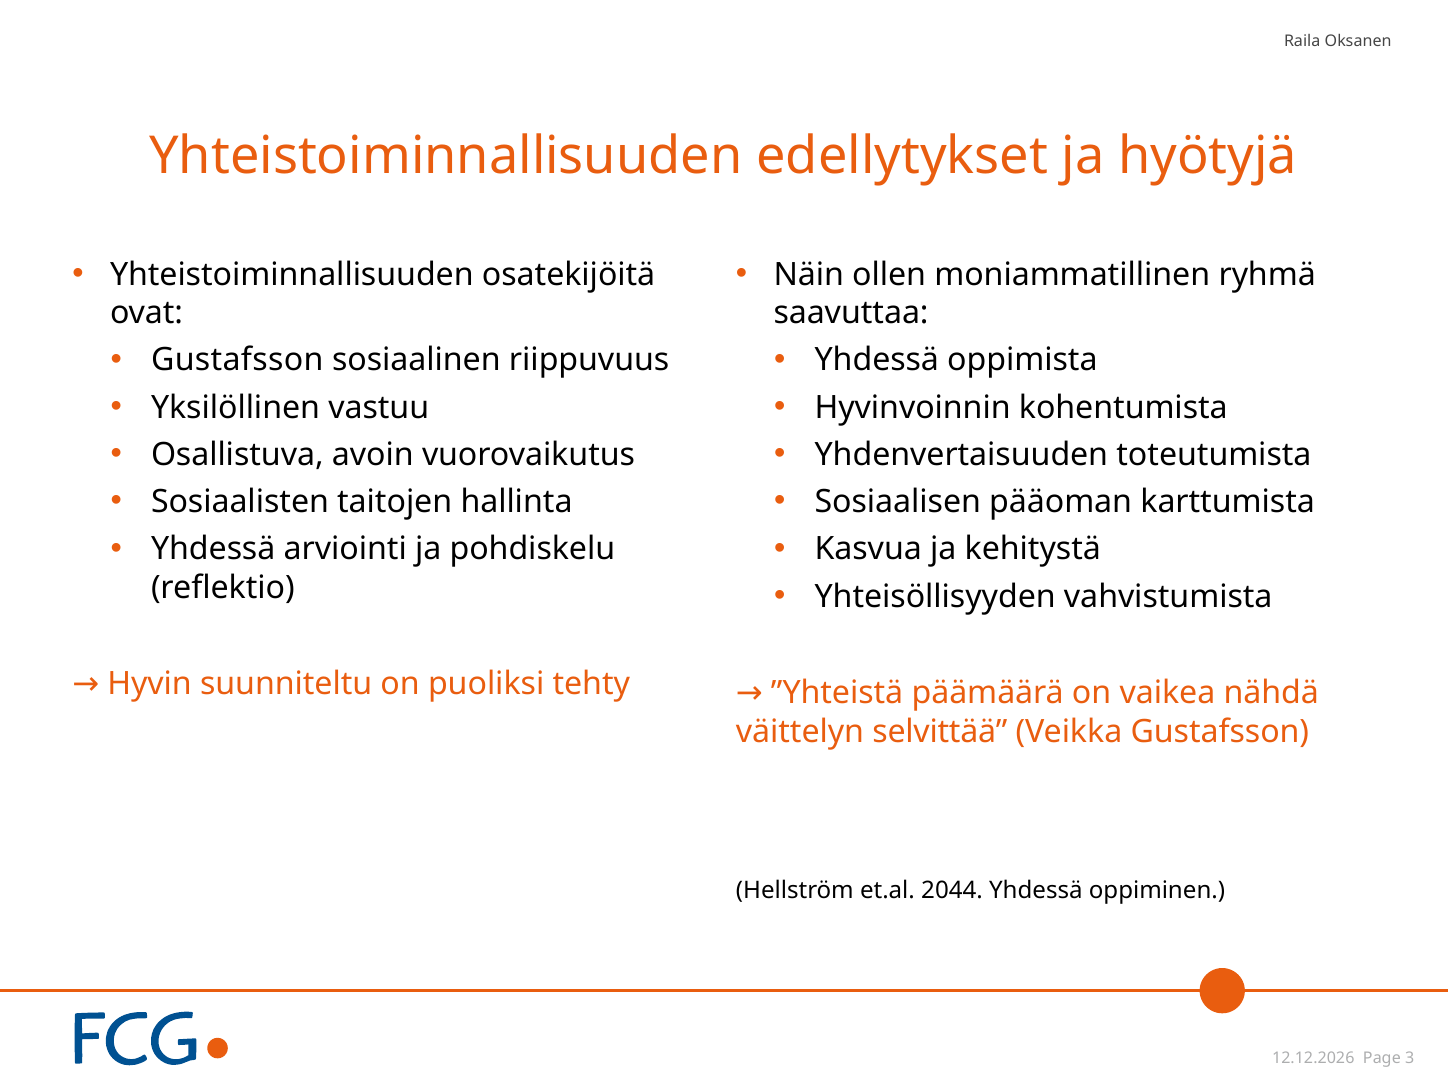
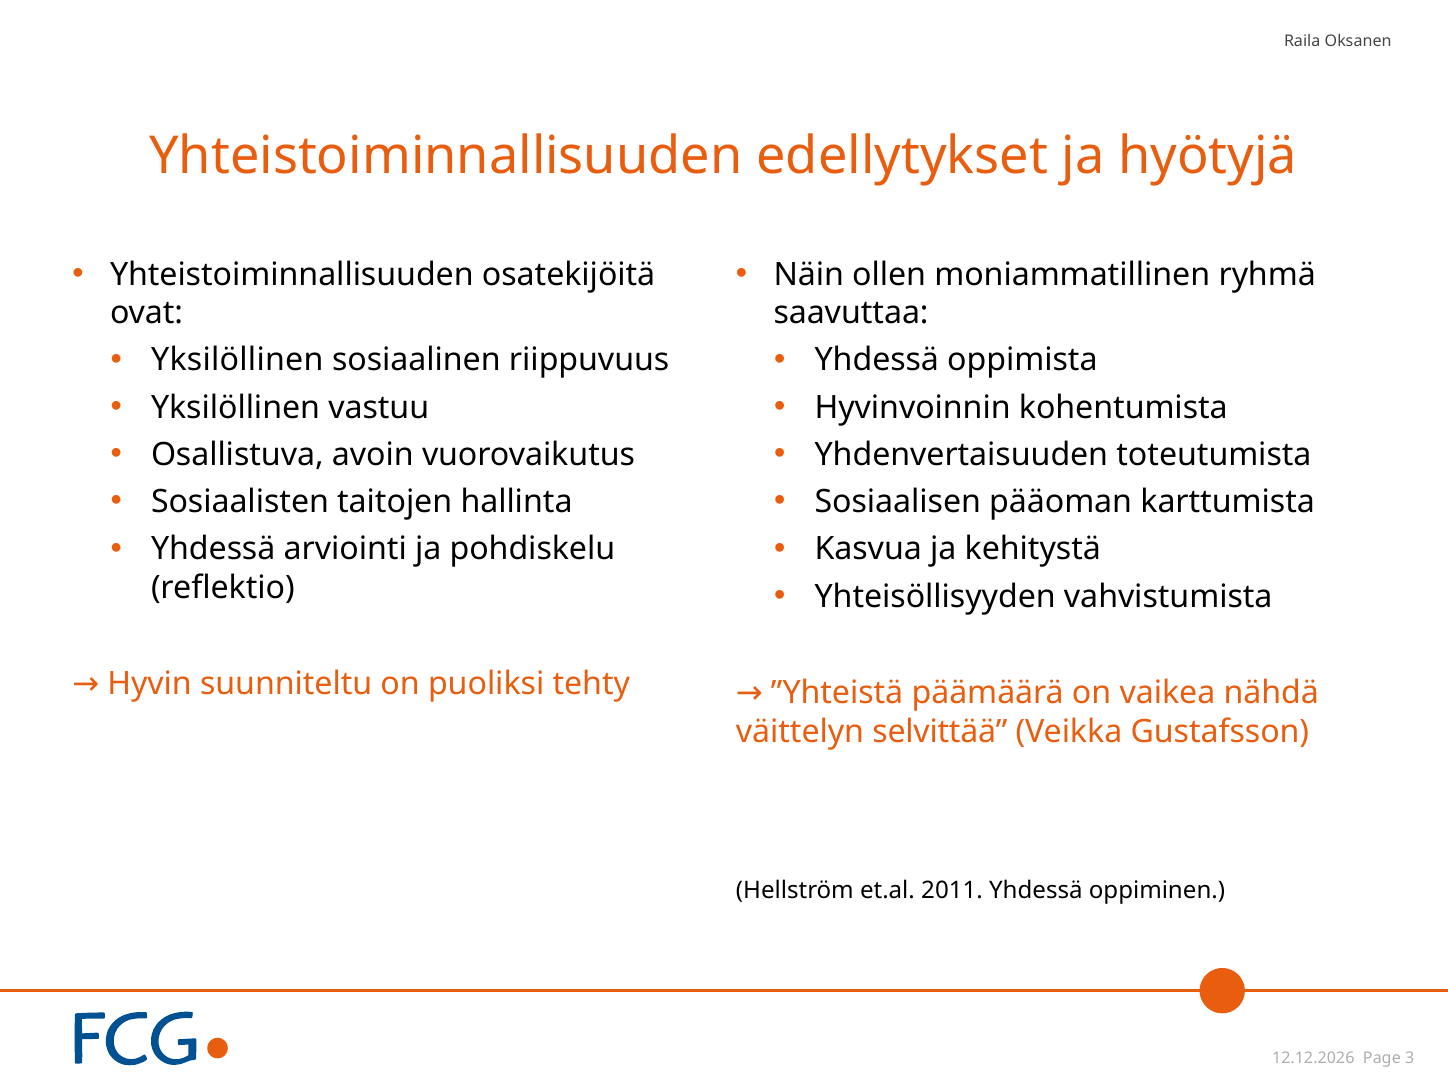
Gustafsson: Gustafsson -> Yksilöllinen (237, 360)
2044: 2044 -> 2011 (952, 890)
